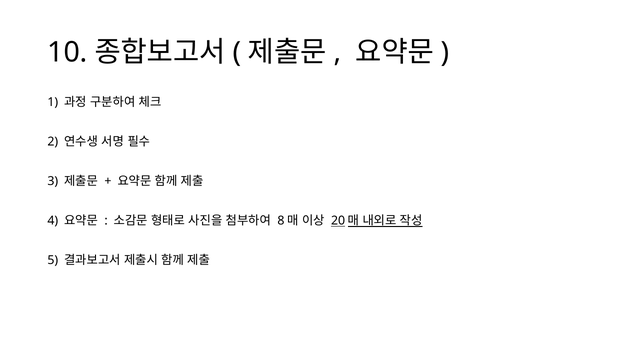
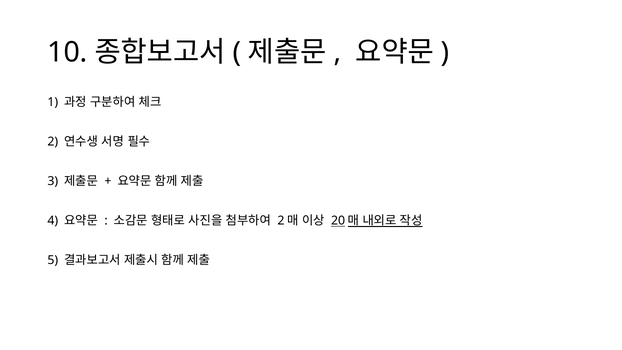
8: 8 -> 2 (281, 221)
